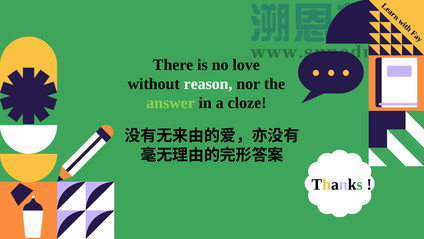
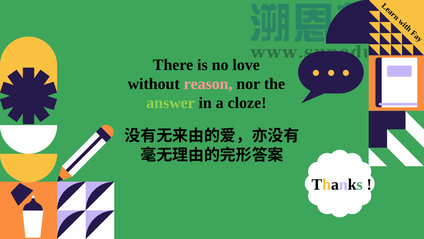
reason colour: white -> pink (208, 84)
